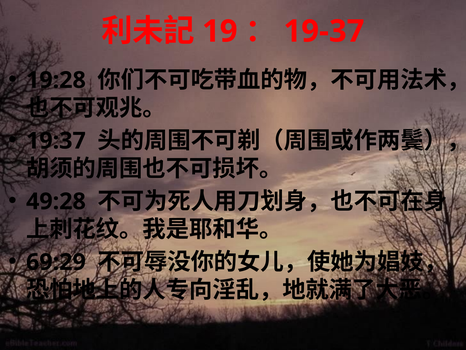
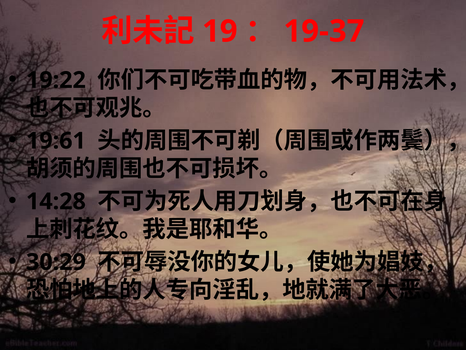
19:28: 19:28 -> 19:22 (56, 80)
19:37: 19:37 -> 19:61 (56, 141)
49:28: 49:28 -> 14:28 (56, 201)
69:29: 69:29 -> 30:29 (56, 262)
